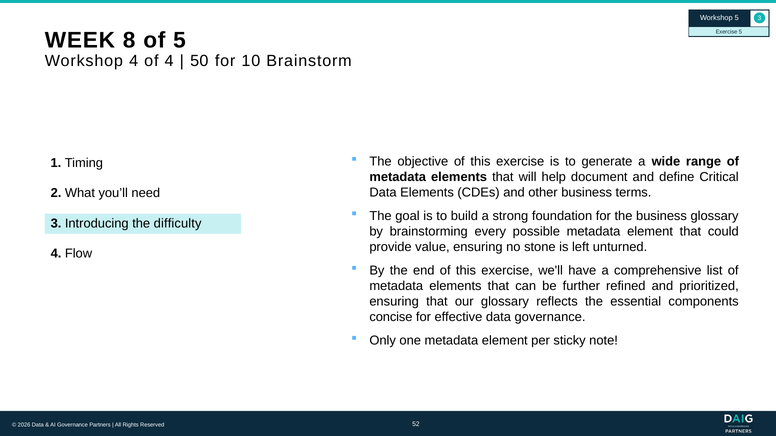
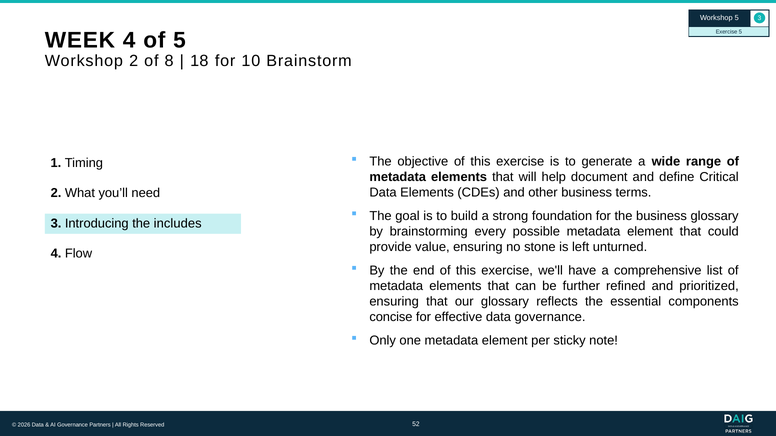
WEEK 8: 8 -> 4 (129, 40)
Workshop 4: 4 -> 2 (134, 61)
of 4: 4 -> 8 (169, 61)
50: 50 -> 18 (199, 61)
difficulty: difficulty -> includes (178, 224)
